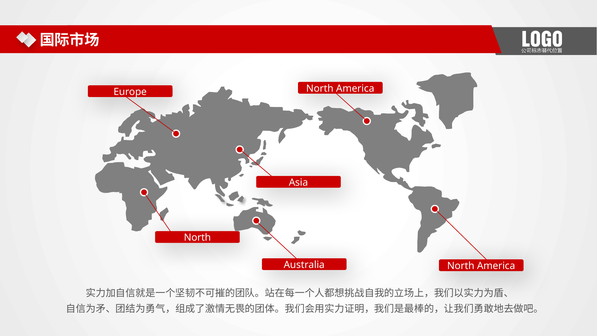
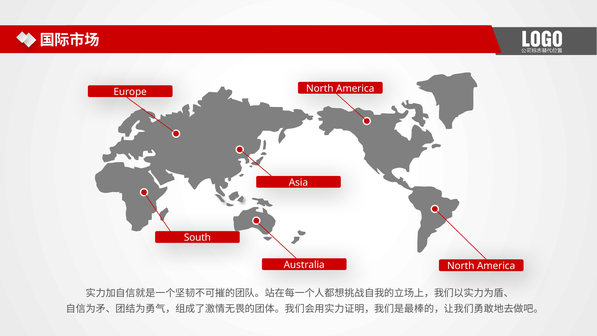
North: North -> South (197, 238)
